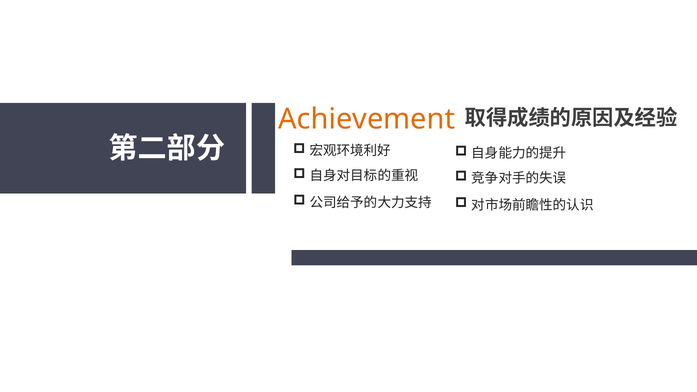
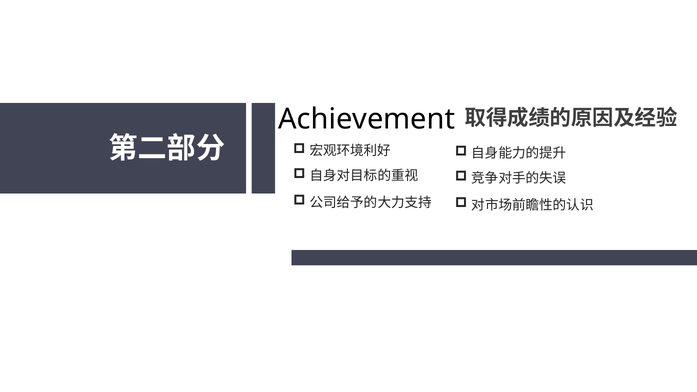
Achievement colour: orange -> black (367, 119)
